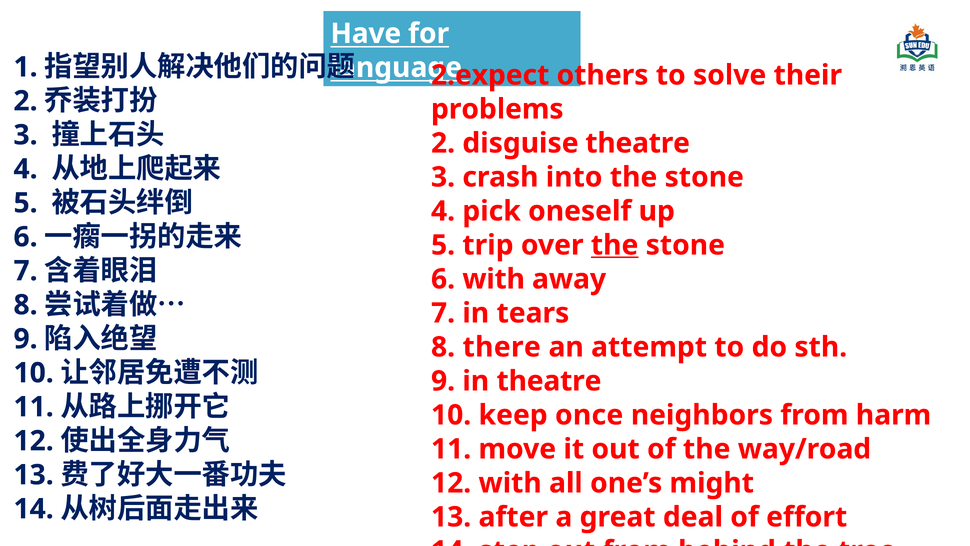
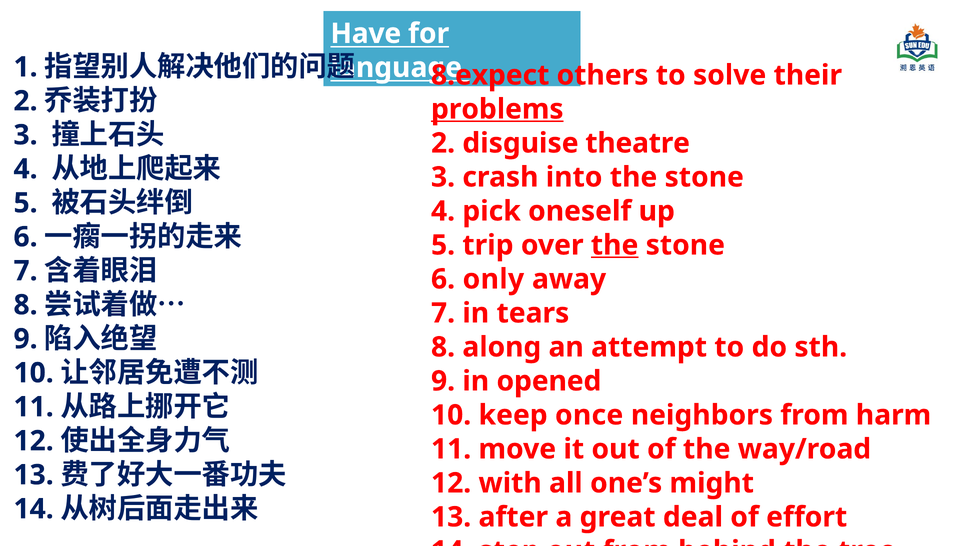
2.expect: 2.expect -> 8.expect (490, 75)
problems underline: none -> present (497, 109)
6 with: with -> only (493, 279)
there: there -> along (502, 347)
in theatre: theatre -> opened (549, 381)
